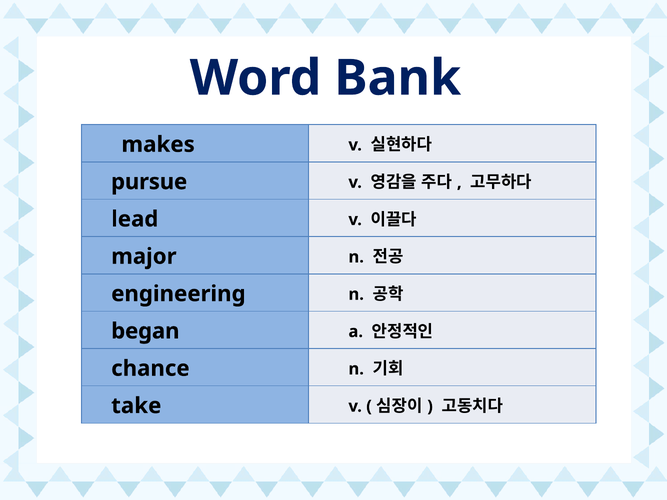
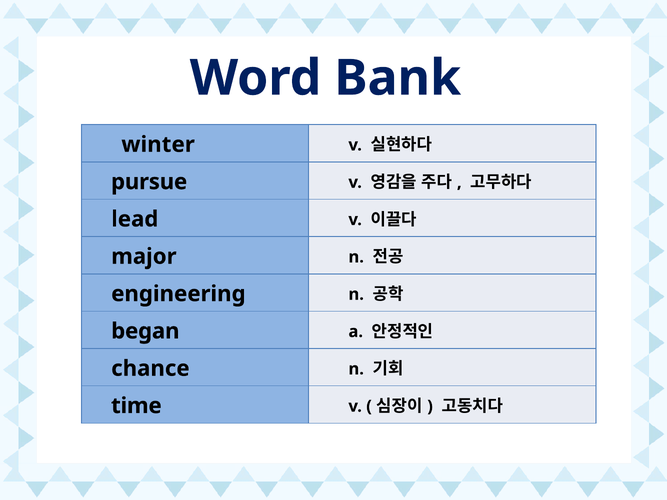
makes: makes -> winter (158, 145)
take: take -> time (136, 406)
